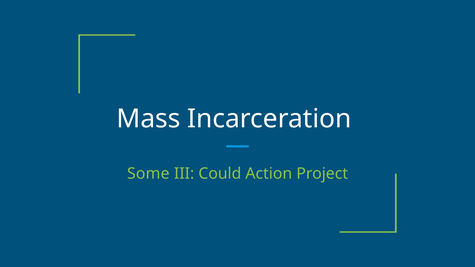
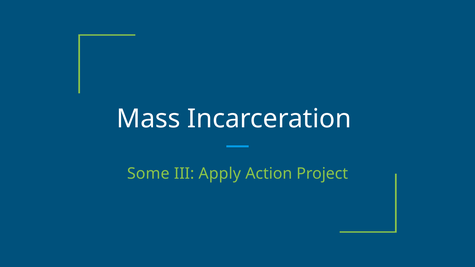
Could: Could -> Apply (220, 174)
